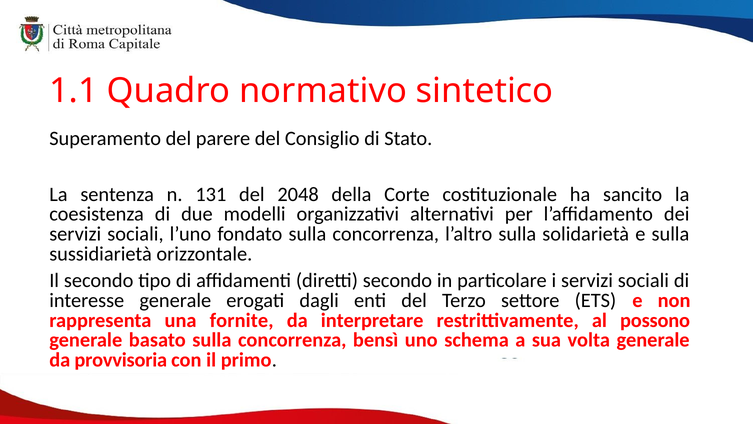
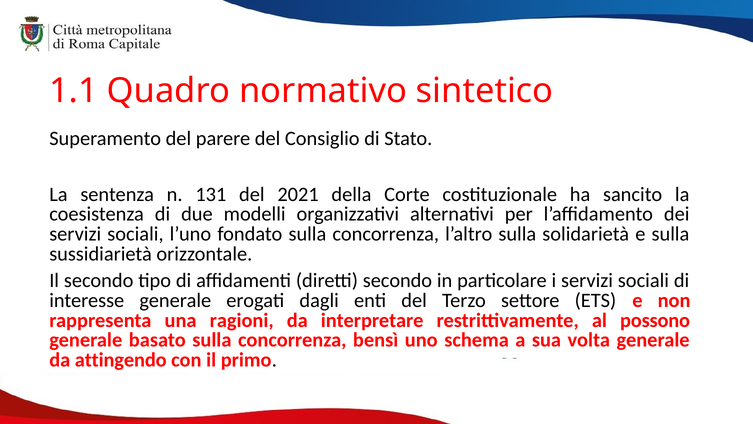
2048: 2048 -> 2021 (298, 194)
fornite: fornite -> ragioni (242, 320)
provvisoria: provvisoria -> attingendo (121, 360)
